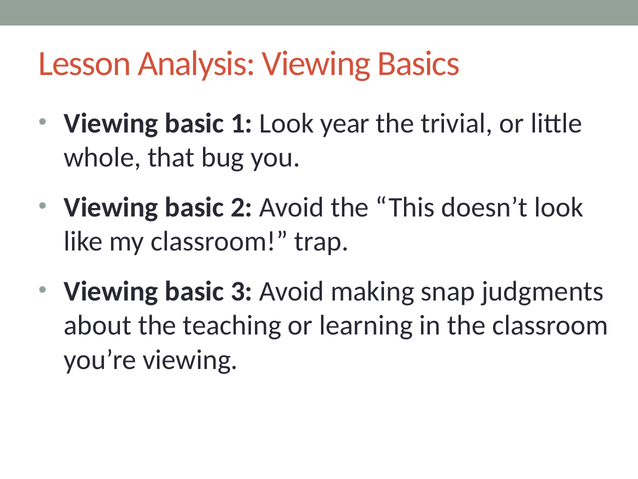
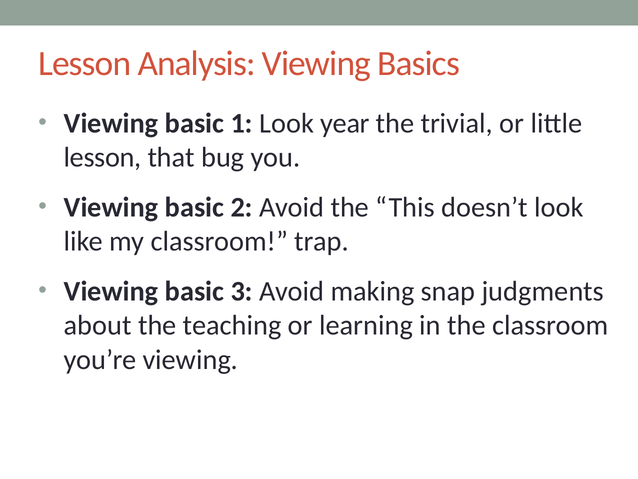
whole: whole -> lesson (103, 157)
